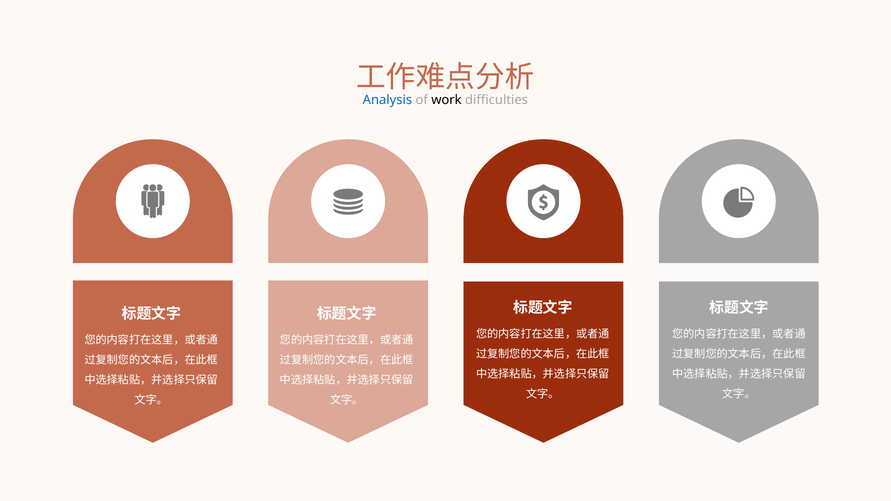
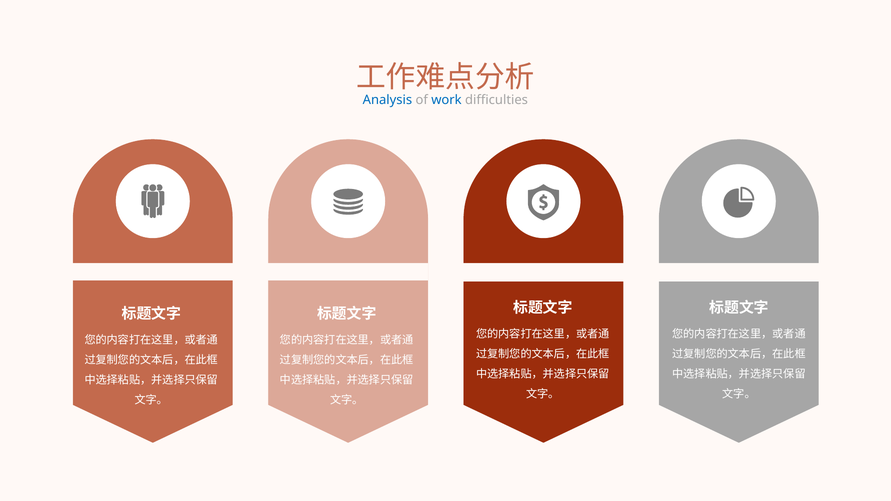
work colour: black -> blue (446, 100)
